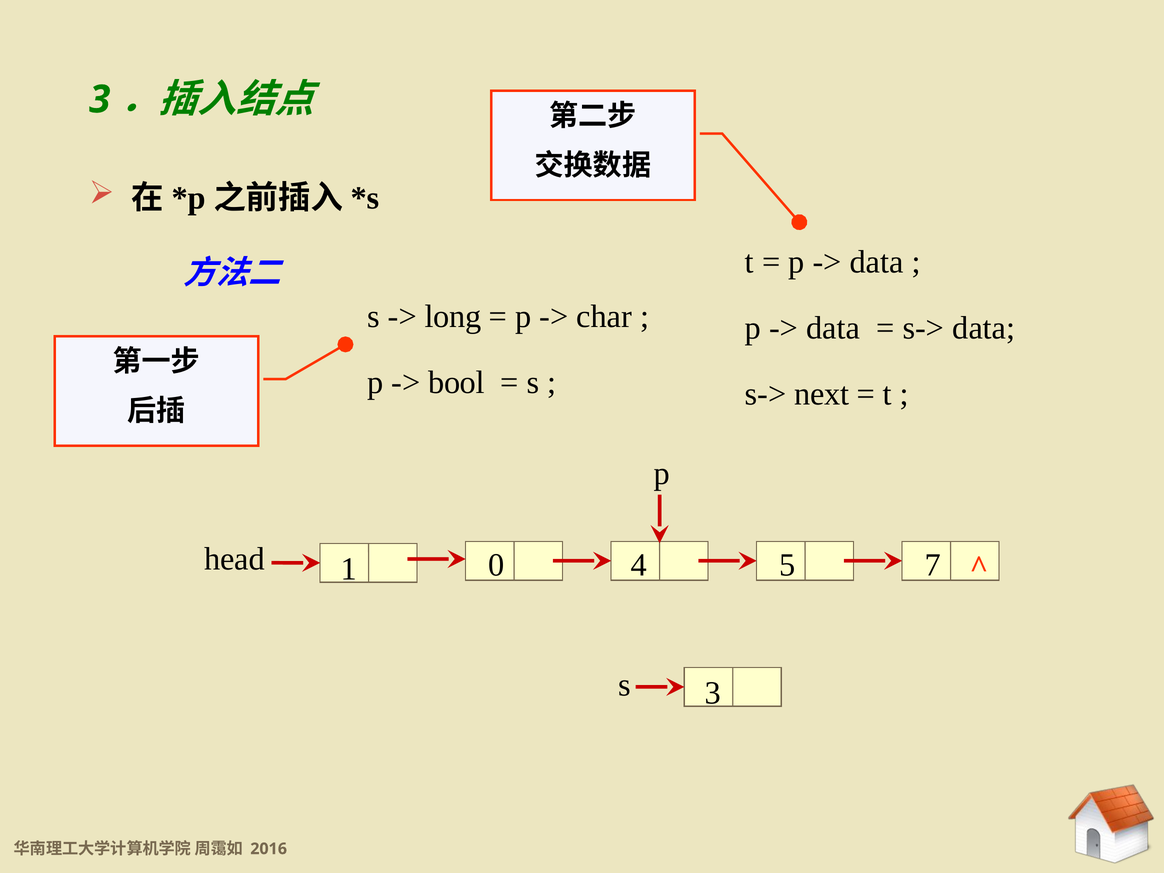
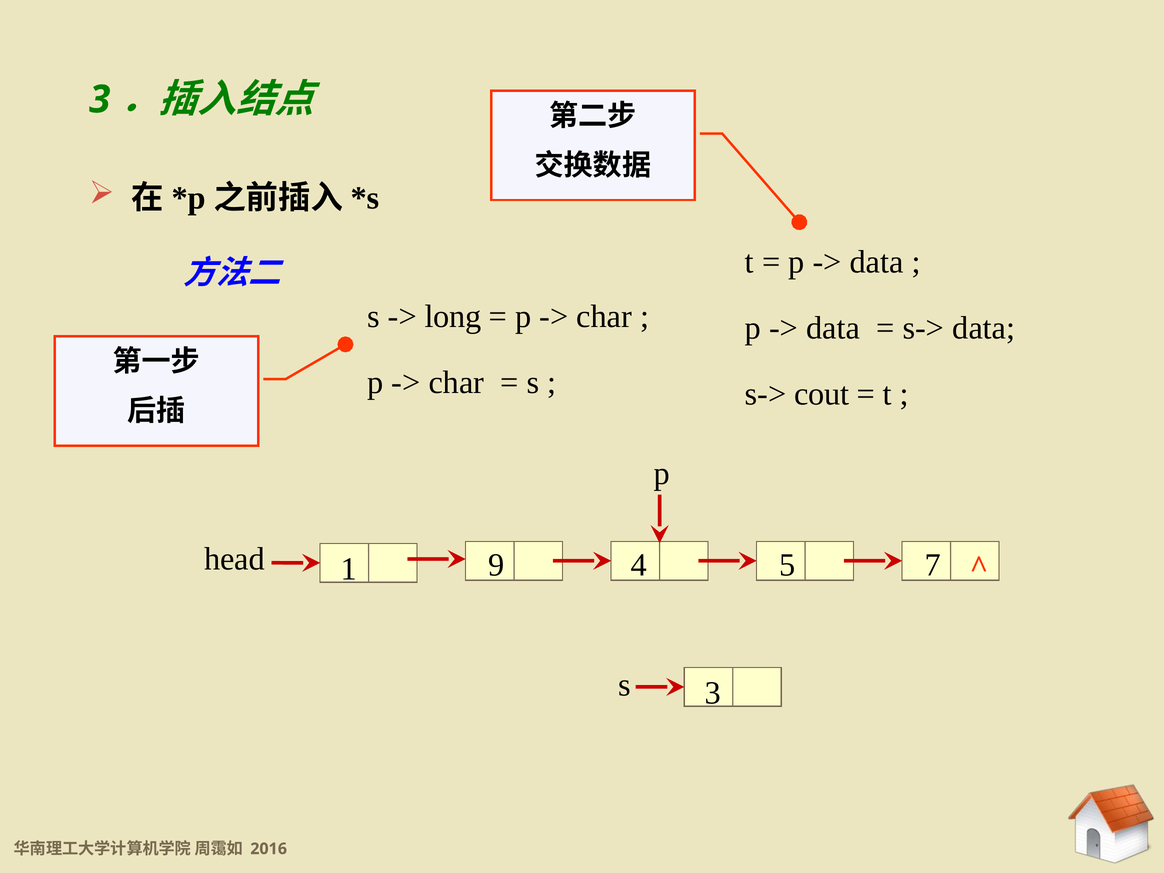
bool: bool -> char (456, 383)
next: next -> cout (822, 394)
0: 0 -> 9 (496, 565)
